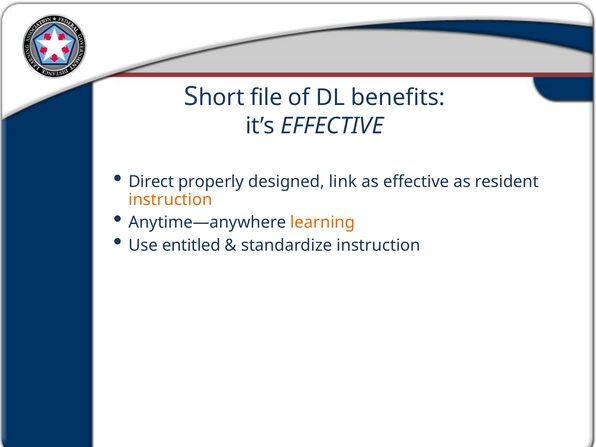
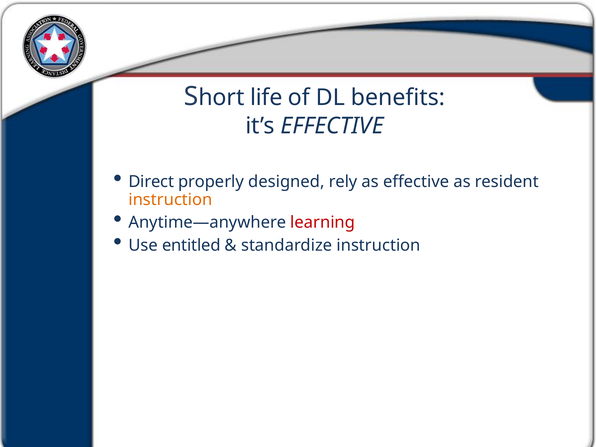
file: file -> life (266, 97)
link: link -> rely (343, 182)
learning colour: orange -> red (323, 222)
